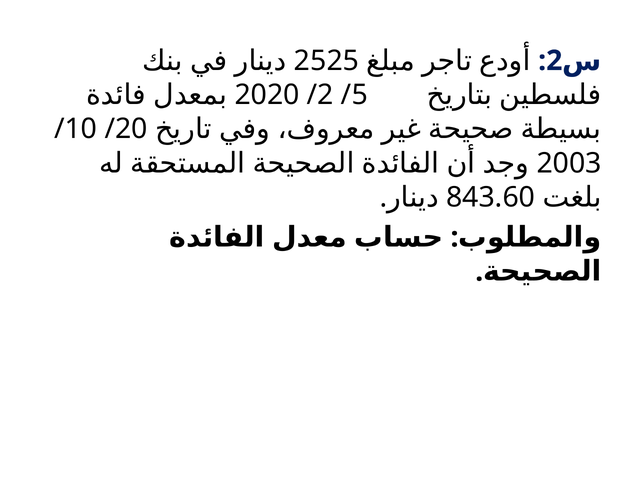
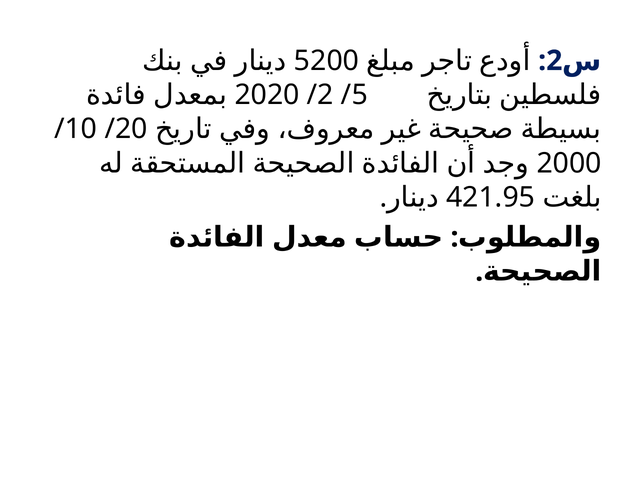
2525: 2525 -> 5200 (327, 61)
2003: 2003 -> 2000 (569, 163)
843.60: 843.60 -> 421.95 (491, 197)
